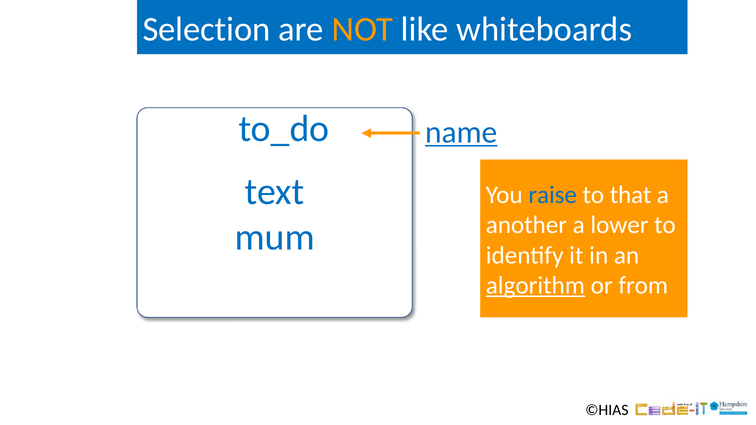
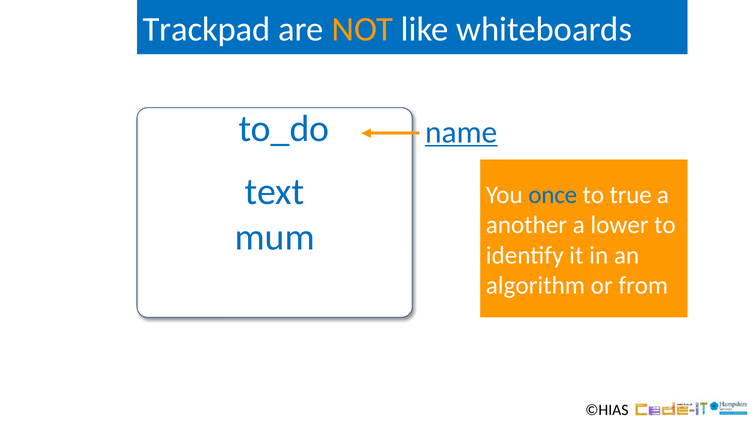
Selection: Selection -> Trackpad (207, 30)
raise: raise -> once (553, 195)
that: that -> true (631, 195)
algorithm underline: present -> none (535, 286)
